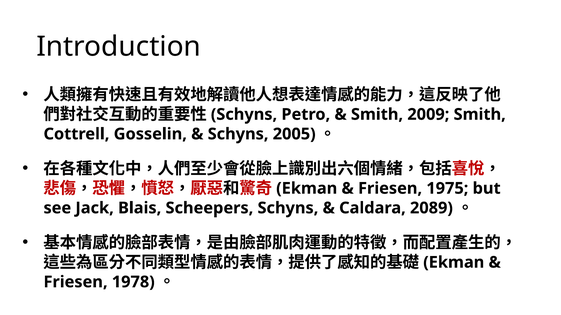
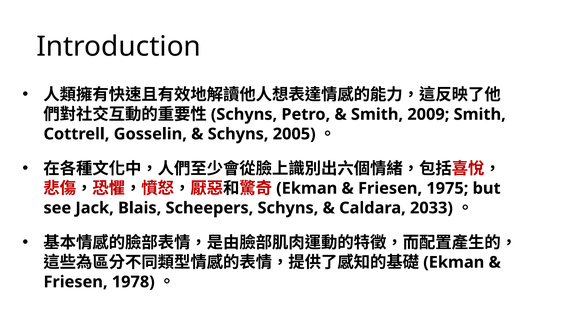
2089: 2089 -> 2033 (431, 208)
